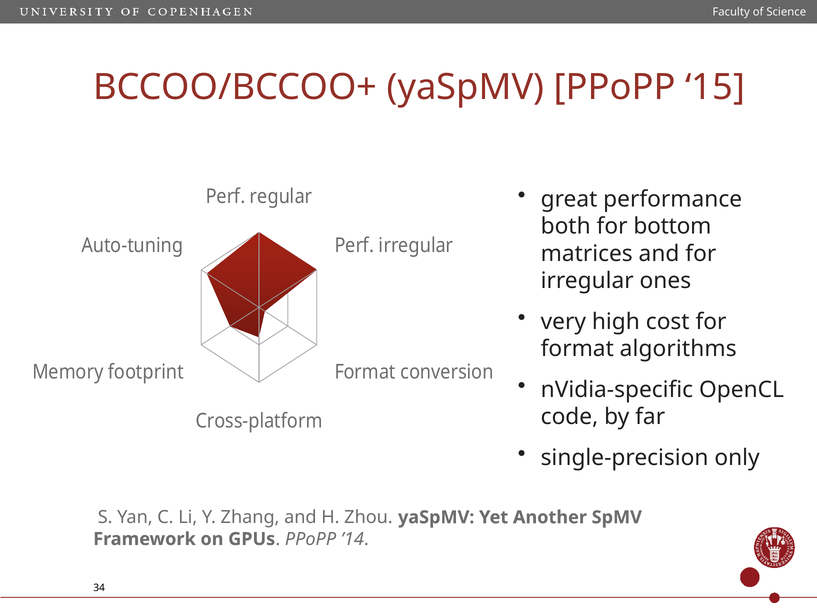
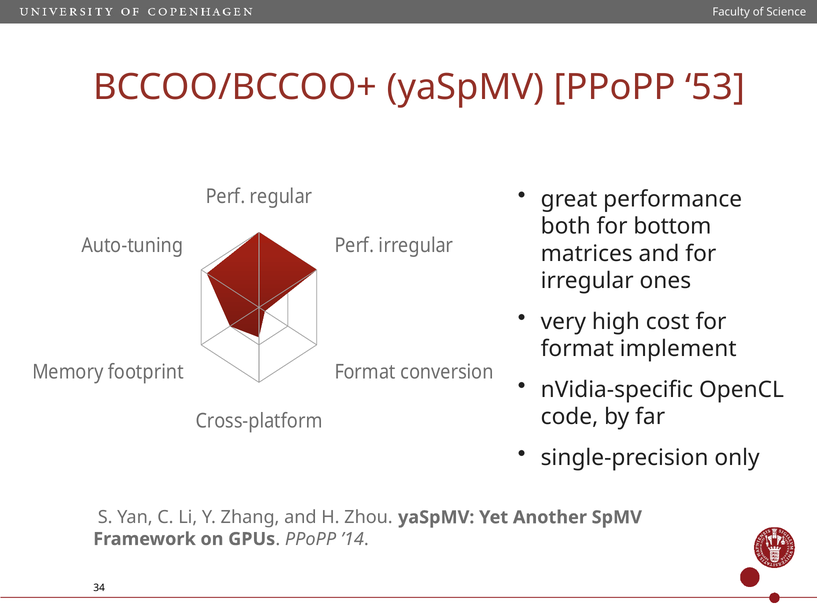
15: 15 -> 53 (715, 88)
algorithms: algorithms -> implement (678, 349)
